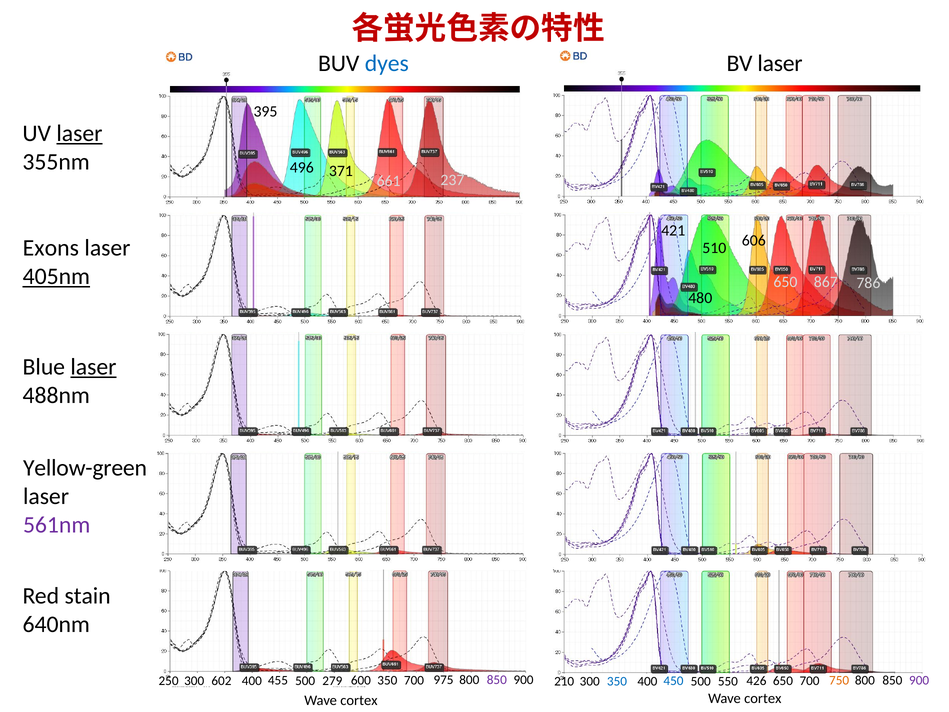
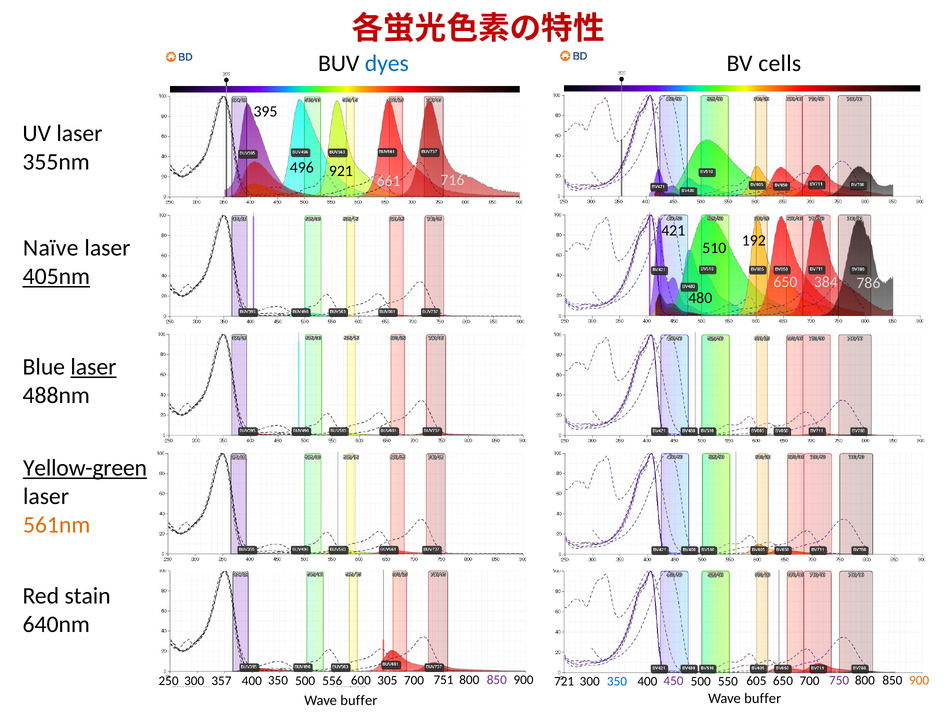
BV laser: laser -> cells (780, 63)
laser underline: present -> none (79, 133)
371: 371 -> 921 (341, 171)
237: 237 -> 716 (452, 180)
Exons: Exons -> Naïve (51, 248)
606: 606 -> 192 (754, 240)
867: 867 -> 384 (826, 282)
Yellow-green underline: none -> present (85, 468)
561nm colour: purple -> orange (57, 525)
602: 602 -> 357 (221, 681)
400 455: 455 -> 350 (278, 680)
279: 279 -> 556 (332, 681)
600 350: 350 -> 305 (387, 680)
975: 975 -> 751 (444, 680)
210: 210 -> 721 (564, 681)
450 colour: blue -> purple (673, 681)
426: 426 -> 605 (756, 681)
750 colour: orange -> purple (839, 680)
900 colour: purple -> orange (919, 680)
cortex: cortex -> buffer (359, 700)
cortex: cortex -> buffer (763, 698)
